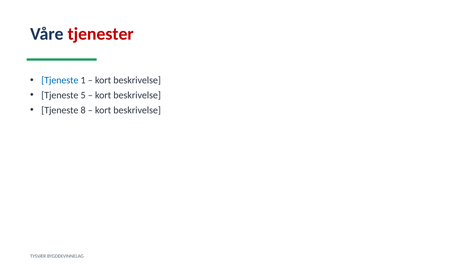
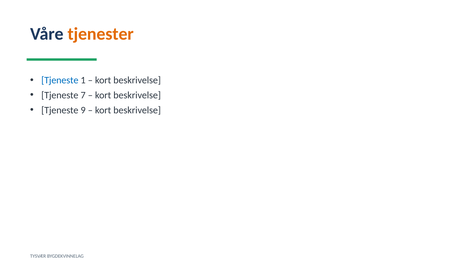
tjenester colour: red -> orange (101, 34)
5: 5 -> 7 (83, 95)
8: 8 -> 9 (83, 110)
